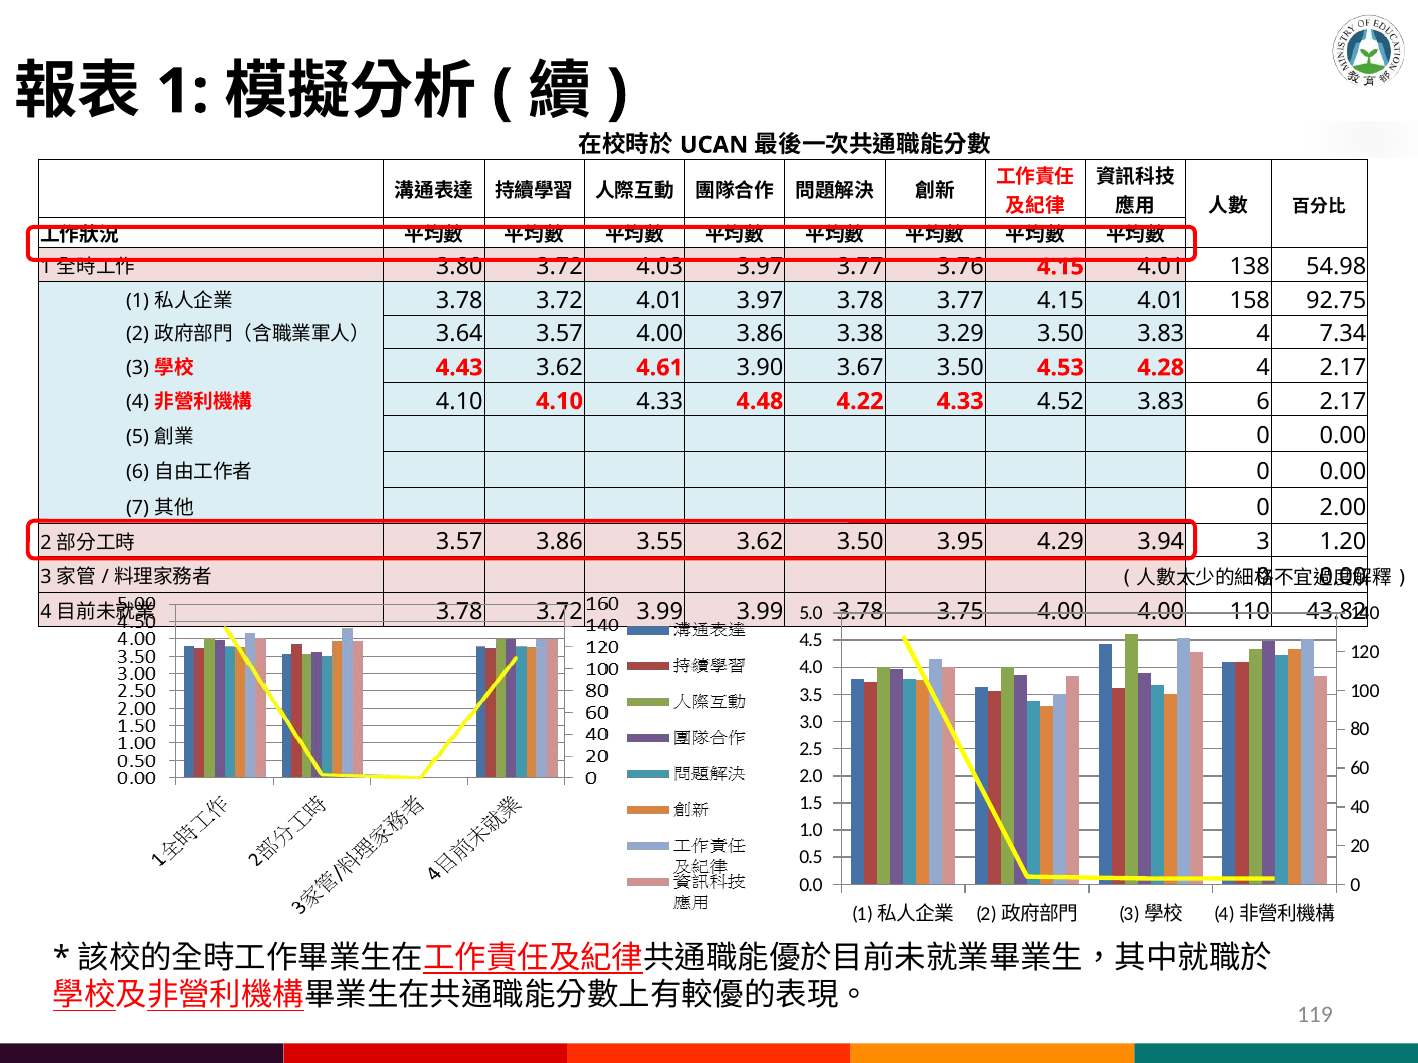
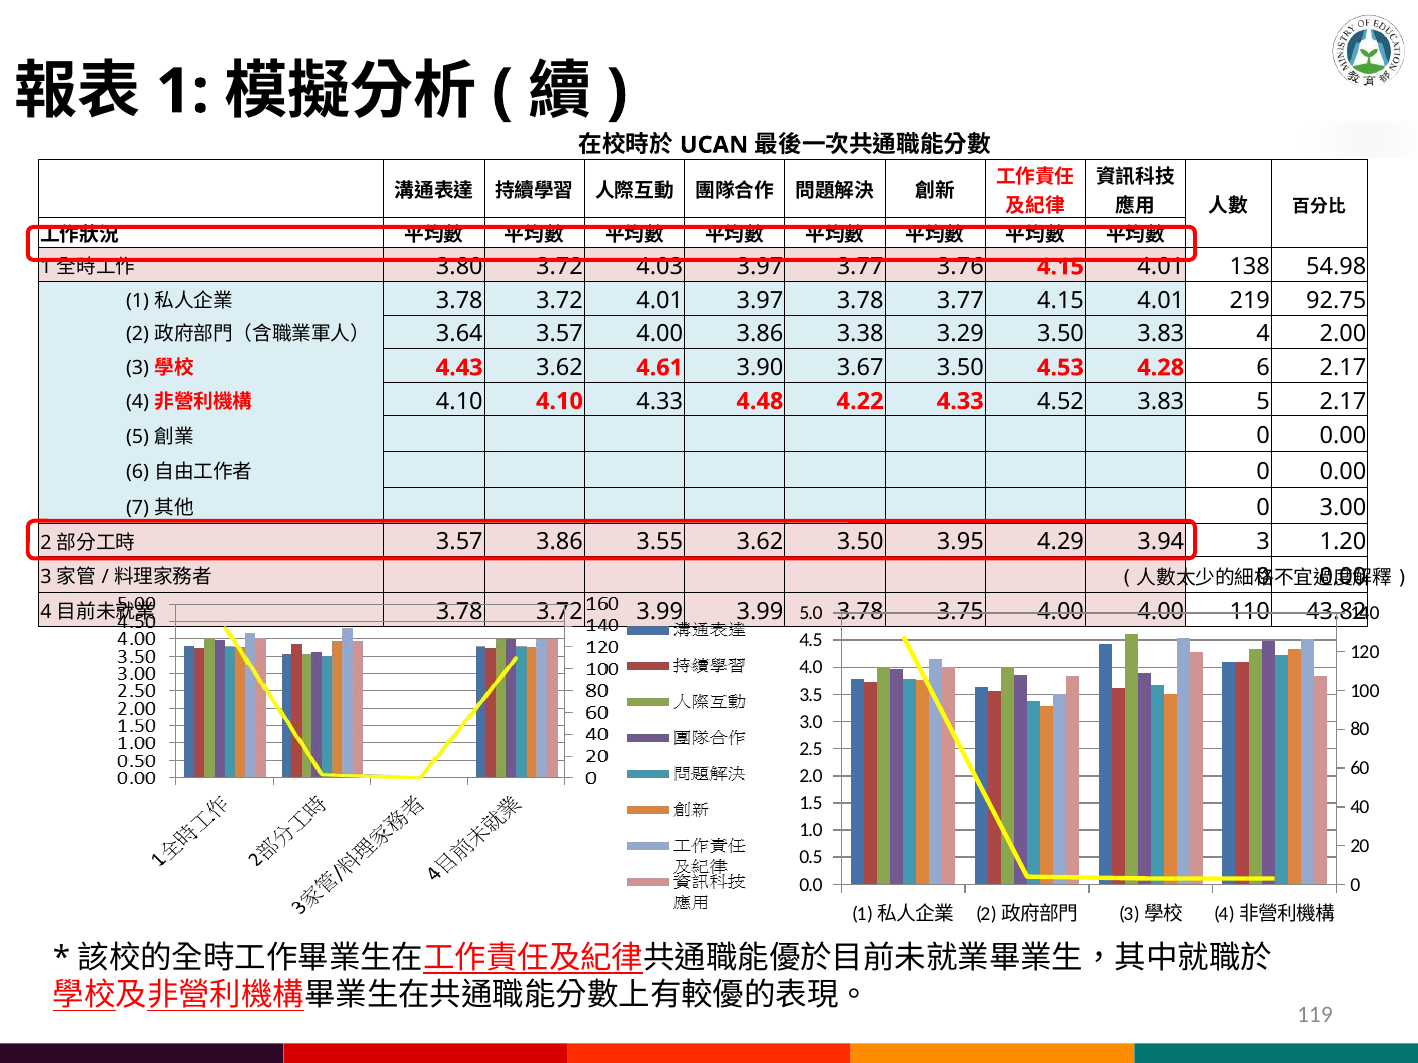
158: 158 -> 219 (1250, 300)
7.34: 7.34 -> 2.00 (1343, 334)
4: 4 -> 6 (1263, 368)
6: 6 -> 5 (1263, 401)
2.00: 2.00 -> 3.00 (1343, 508)
